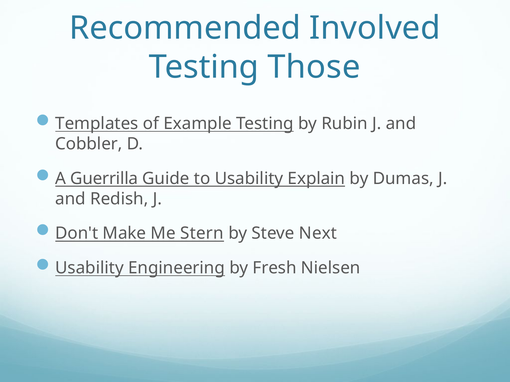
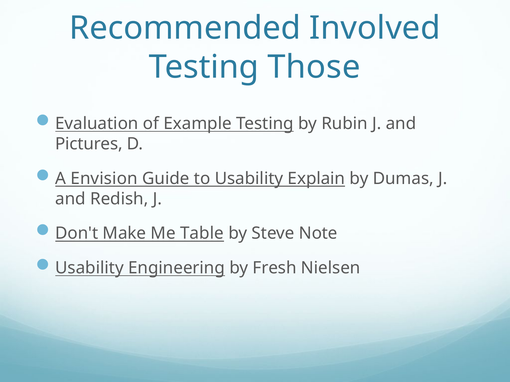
Templates: Templates -> Evaluation (97, 124)
Cobbler: Cobbler -> Pictures (89, 144)
Guerrilla: Guerrilla -> Envision (104, 179)
Stern: Stern -> Table (202, 234)
Next: Next -> Note (318, 234)
